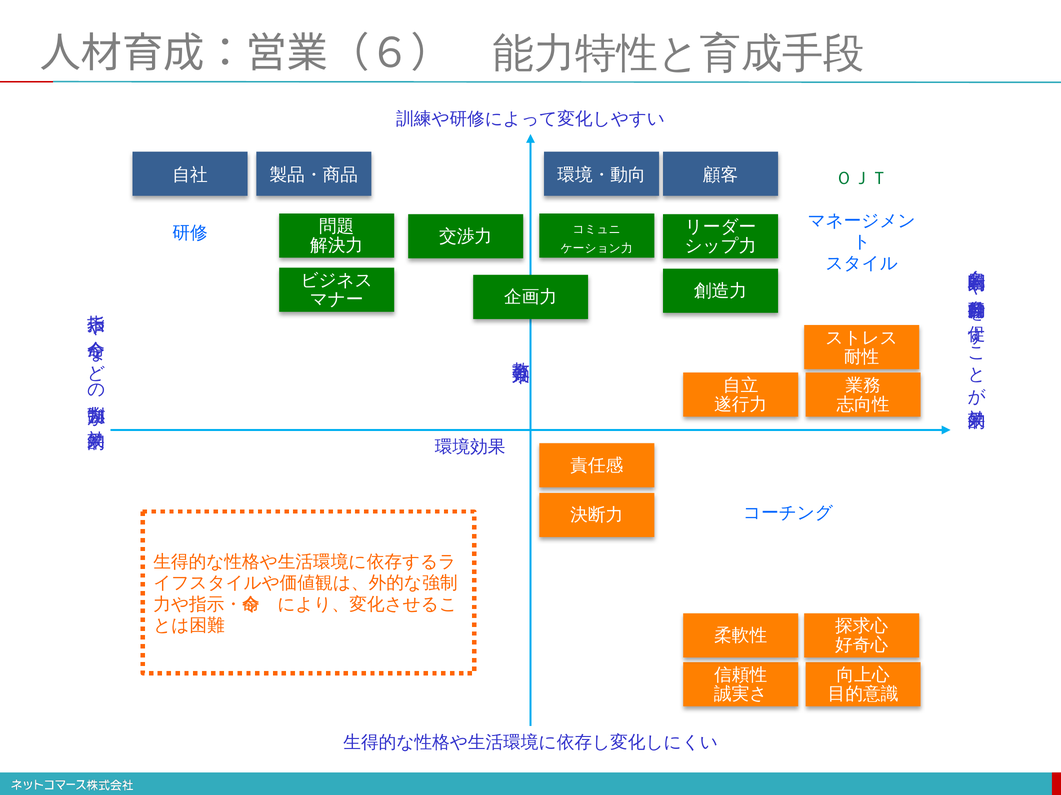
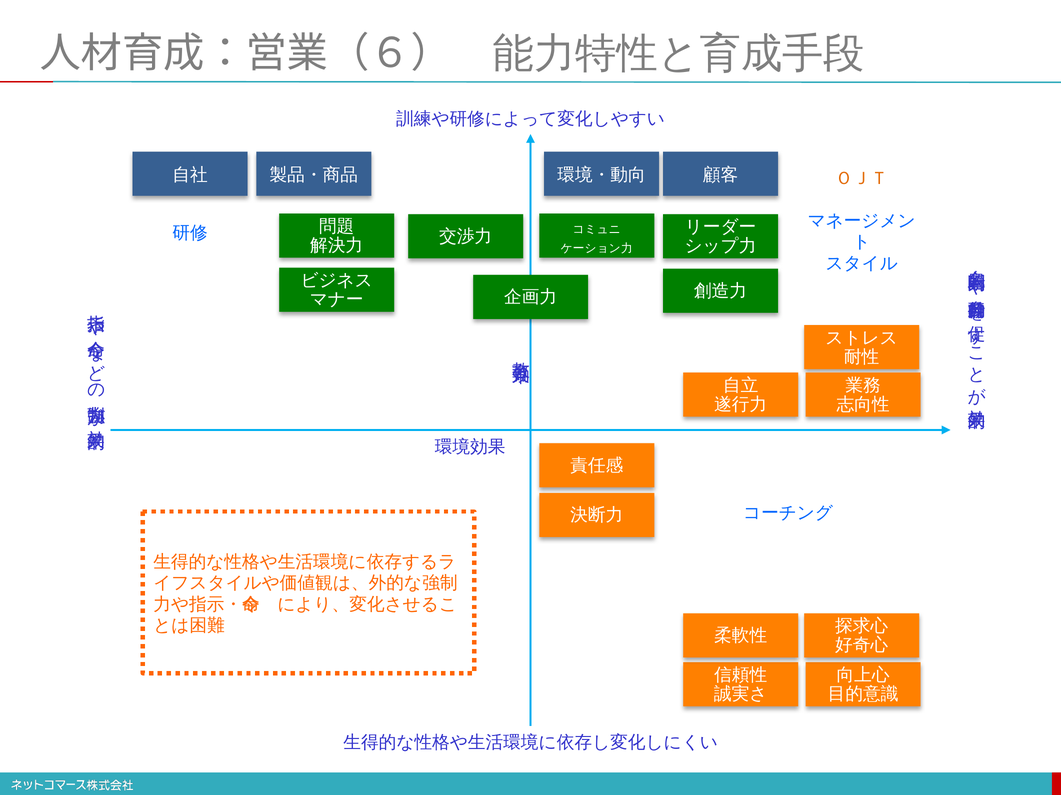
ＯＪＴ colour: green -> orange (862, 179)
